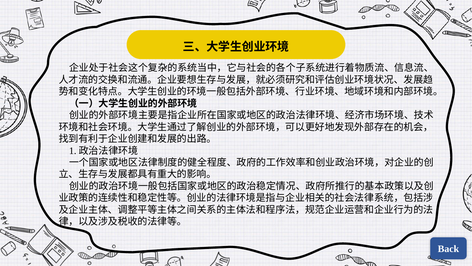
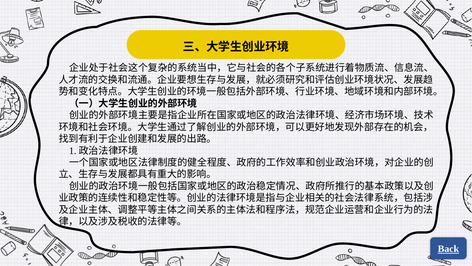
Back underline: none -> present (448, 249)
